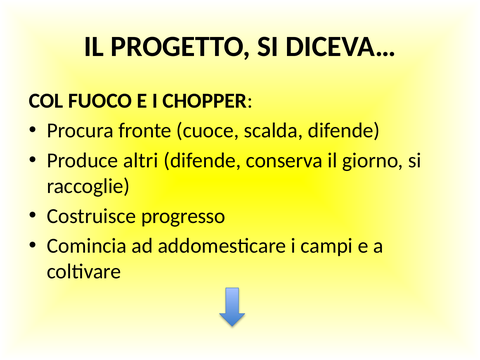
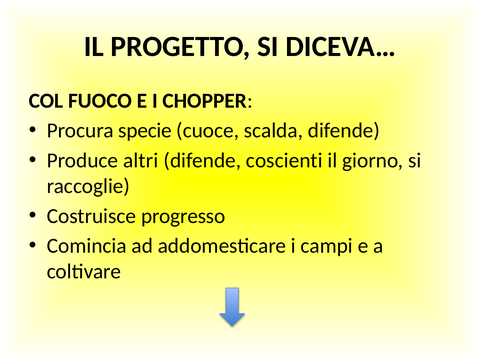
fronte: fronte -> specie (145, 131)
conserva: conserva -> coscienti (284, 161)
